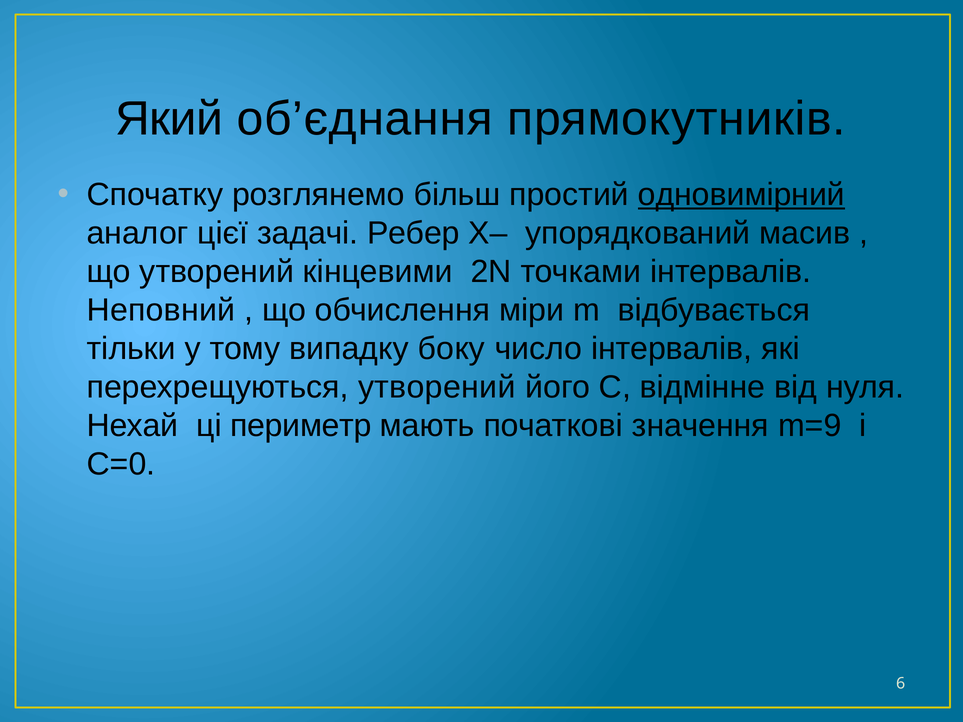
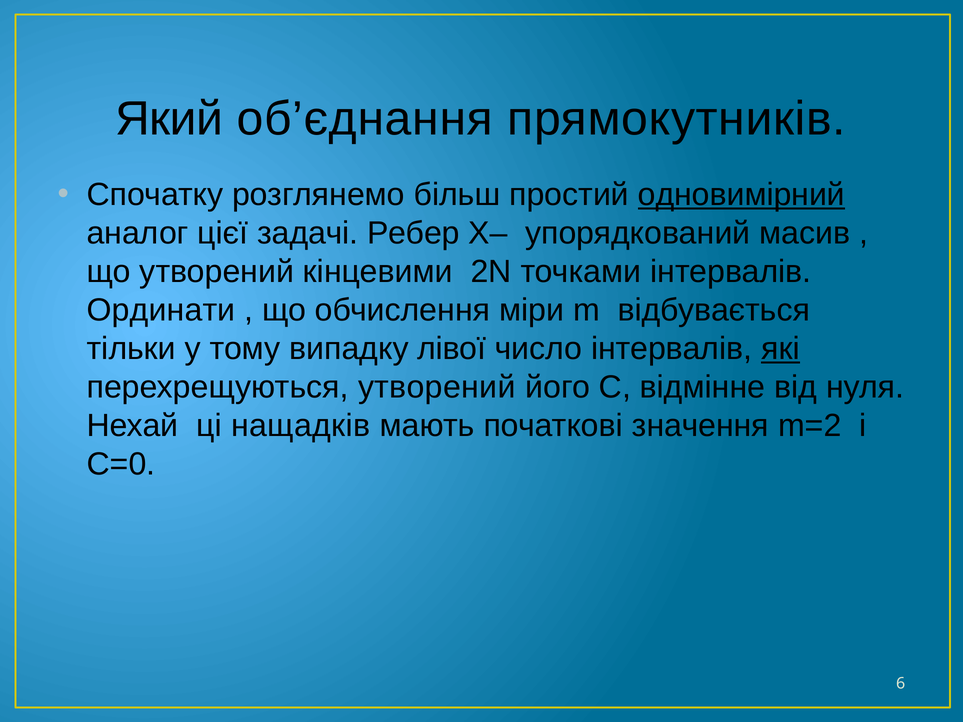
Неповний: Неповний -> Ординати (161, 310)
боку: боку -> лівої (452, 349)
які underline: none -> present (781, 349)
периметр: периметр -> нащадків (301, 426)
m=9: m=9 -> m=2 (810, 426)
